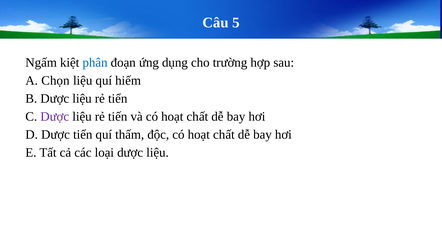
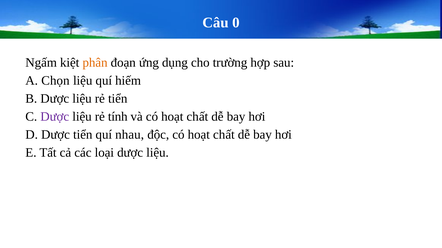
5: 5 -> 0 (236, 23)
phân colour: blue -> orange (95, 63)
tiến: tiến -> tính (118, 117)
thấm: thấm -> nhau (130, 135)
